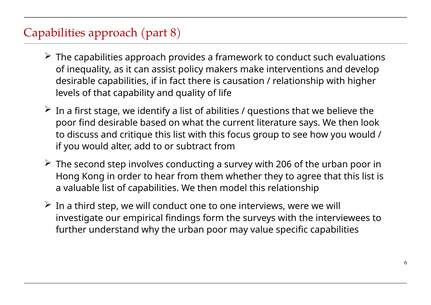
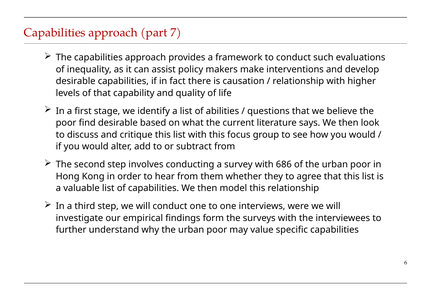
8: 8 -> 7 (176, 33)
206: 206 -> 686 (284, 164)
